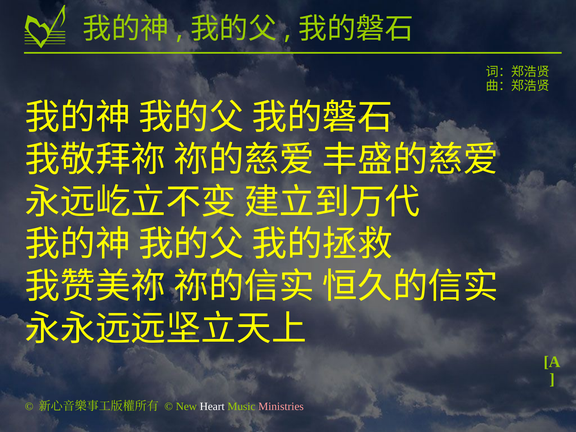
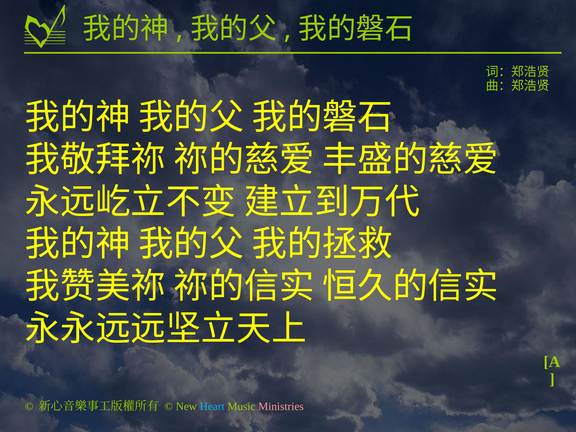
Heart colour: white -> light blue (212, 406)
